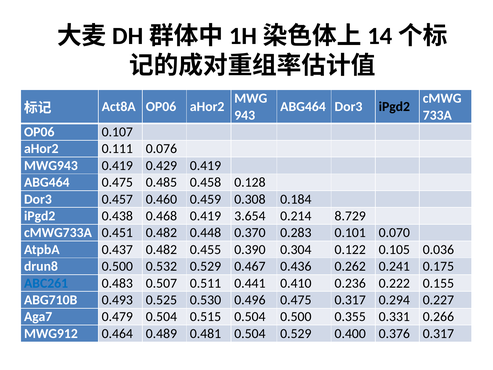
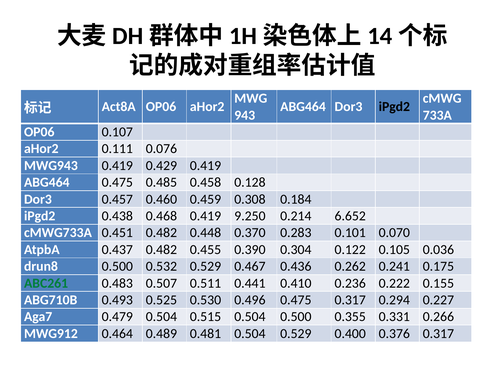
3.654: 3.654 -> 9.250 (250, 216)
8.729: 8.729 -> 6.652 (350, 216)
ABC261 colour: blue -> green (46, 283)
